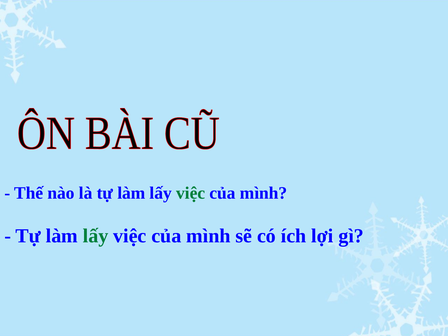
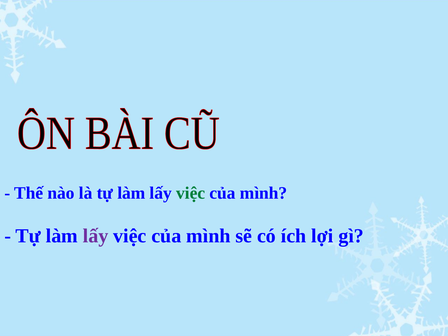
lấy colour: green -> purple (96, 236)
